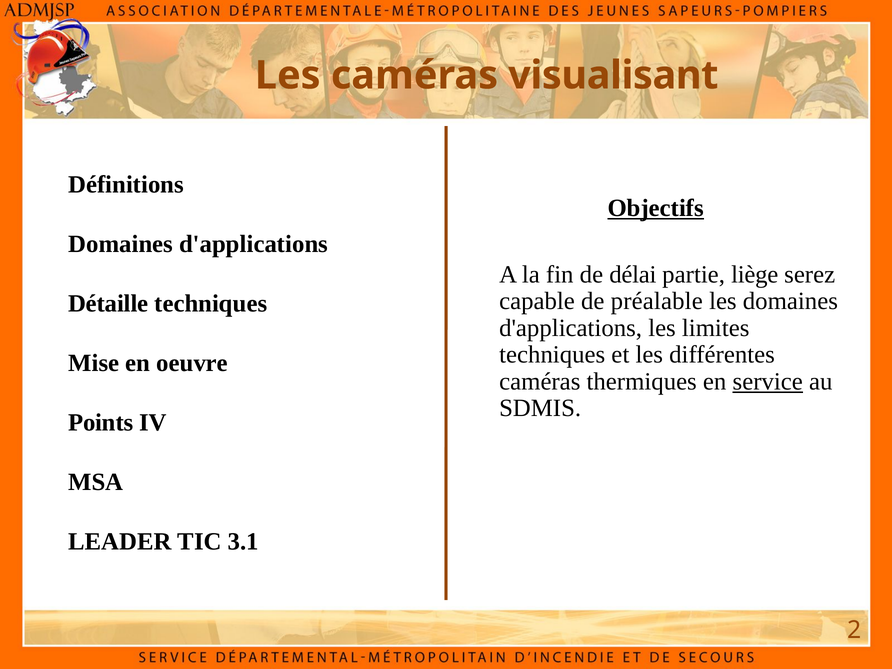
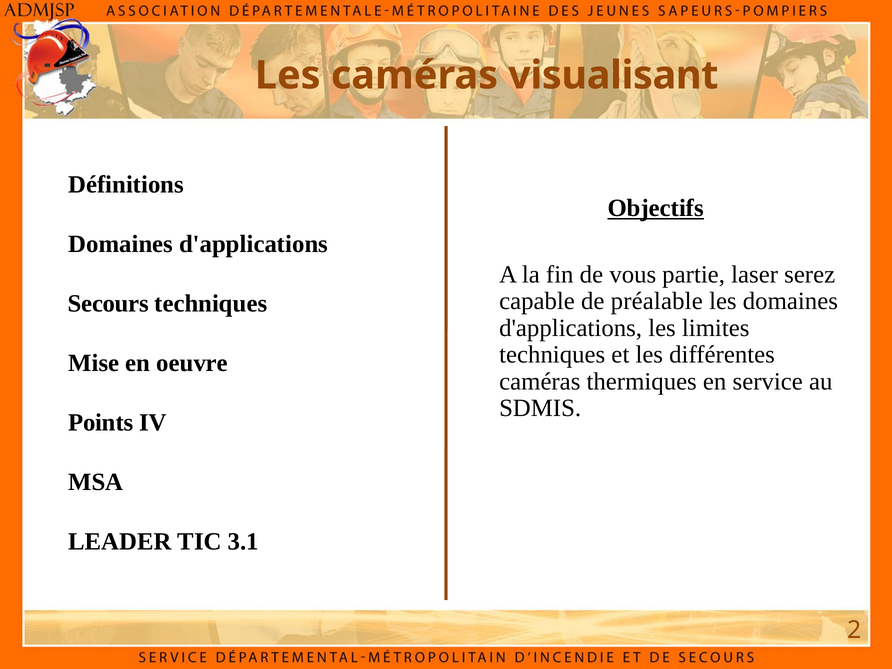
délai: délai -> vous (633, 274)
liège: liège -> laser (755, 274)
Détaille: Détaille -> Secours (108, 304)
service underline: present -> none (768, 381)
